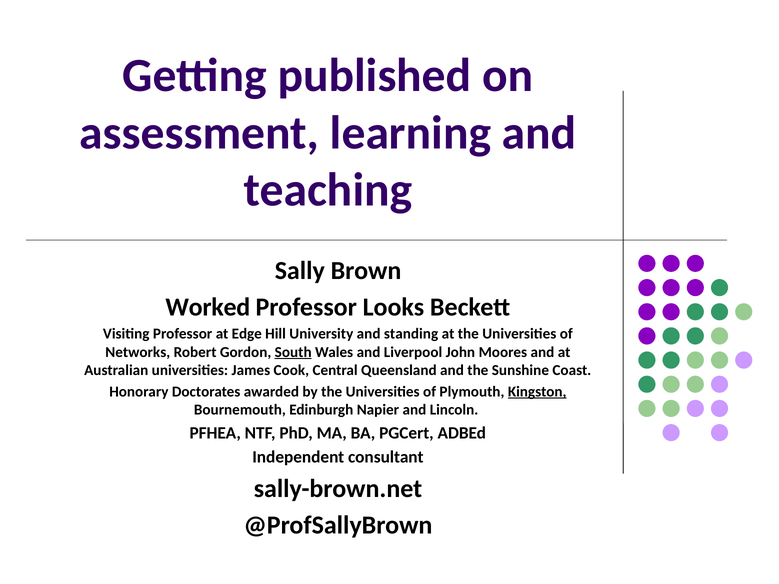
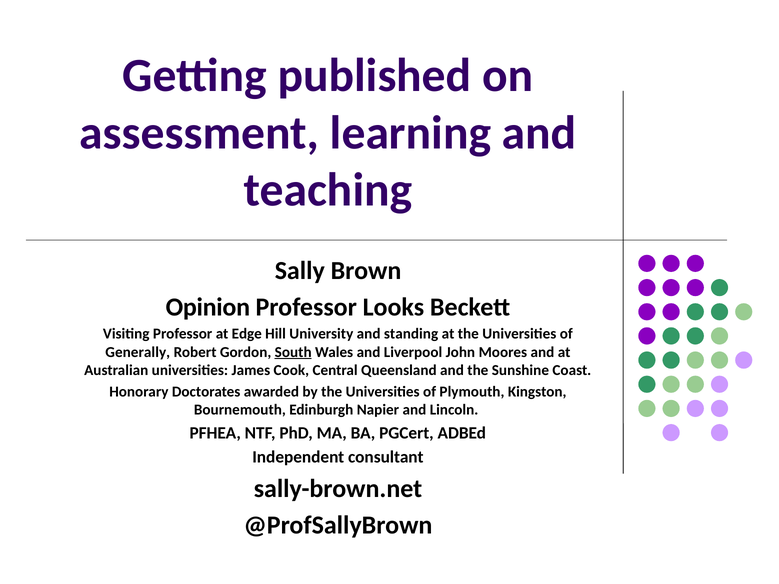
Worked: Worked -> Opinion (208, 307)
Networks: Networks -> Generally (138, 352)
Kingston underline: present -> none (537, 392)
